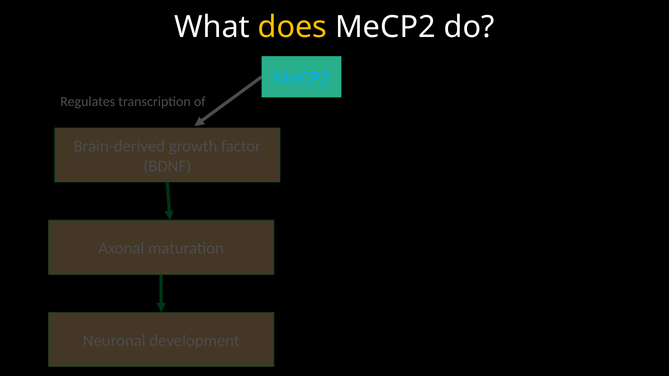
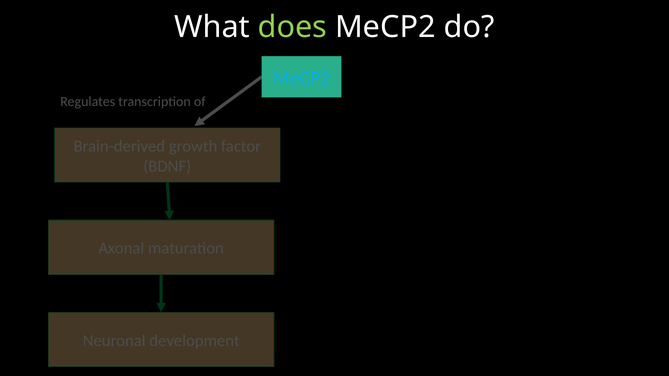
does colour: yellow -> light green (292, 27)
